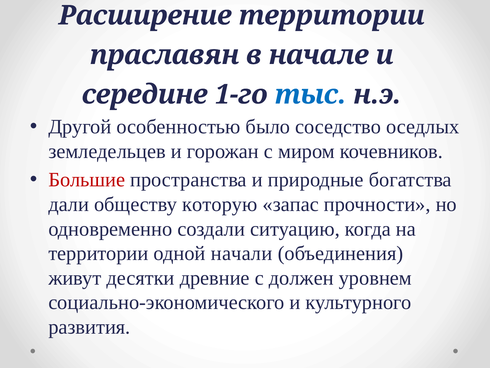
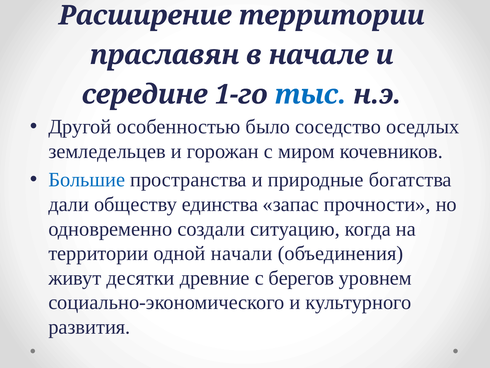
Большие colour: red -> blue (87, 180)
которую: которую -> единства (220, 204)
должен: должен -> берегов (301, 278)
